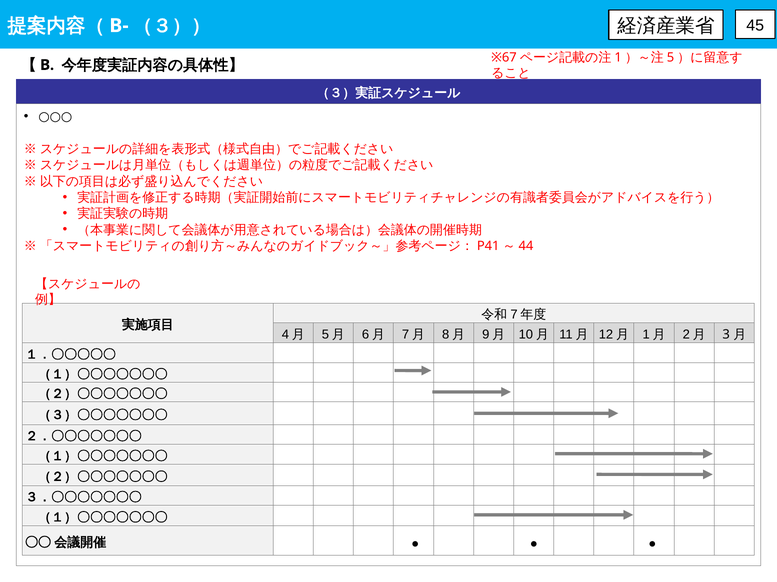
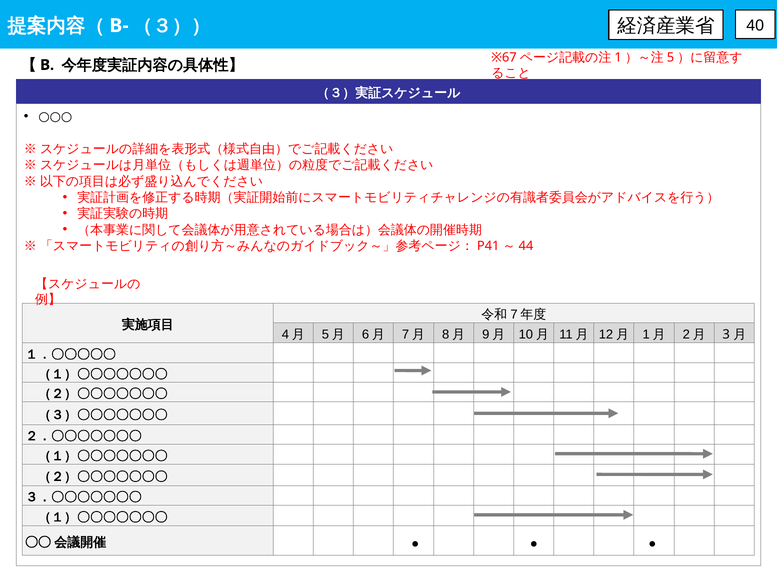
45: 45 -> 40 (755, 25)
